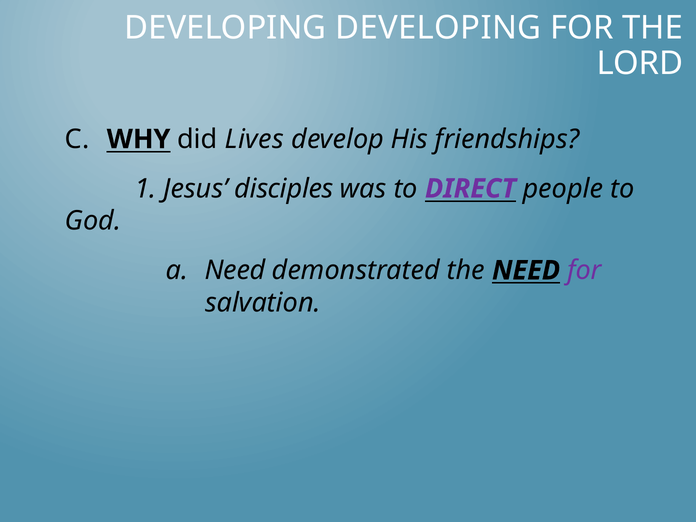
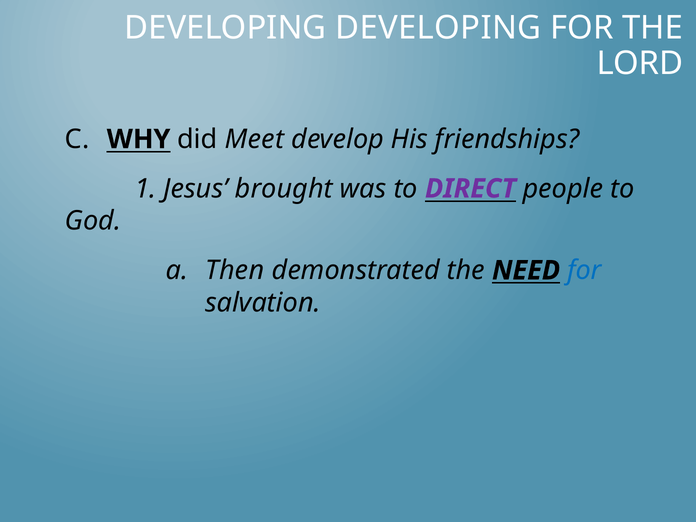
Lives: Lives -> Meet (254, 139)
disciples: disciples -> brought (284, 189)
Need: Need -> Then (235, 270)
for colour: purple -> blue (584, 270)
